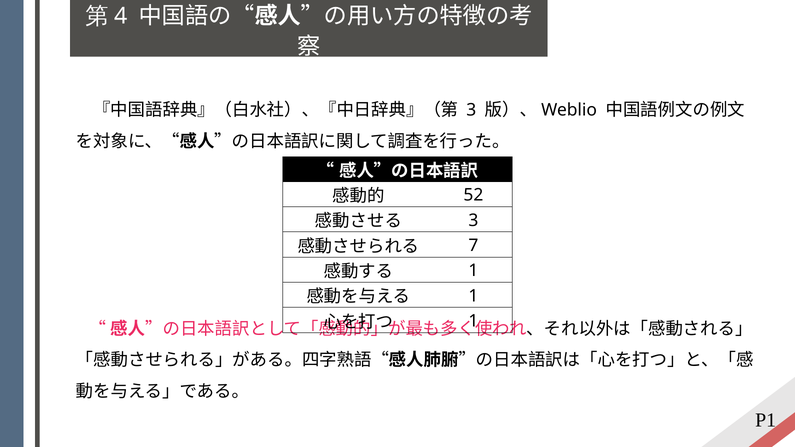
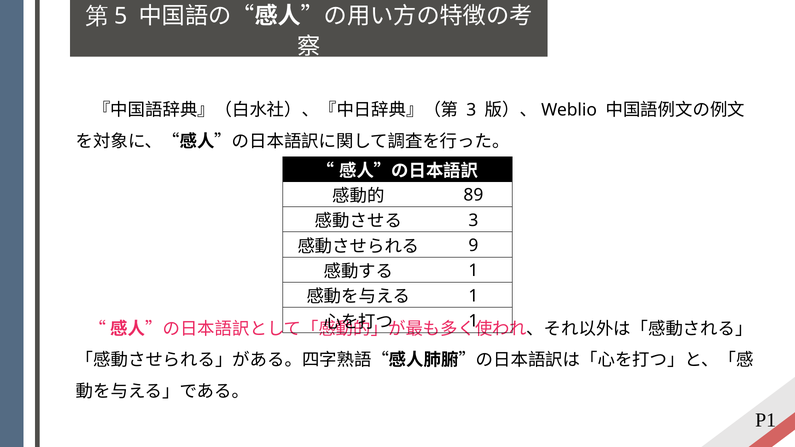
4: 4 -> 5 (121, 16)
52: 52 -> 89 (473, 195)
7: 7 -> 9 (473, 246)
